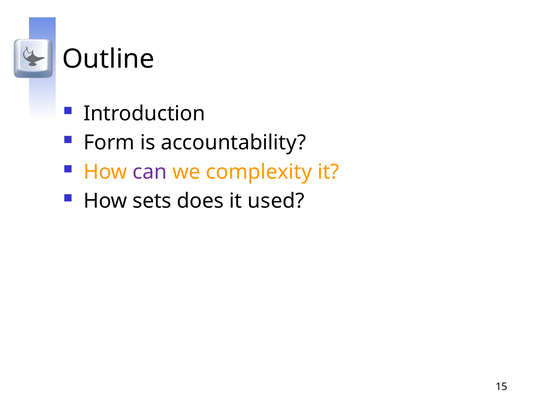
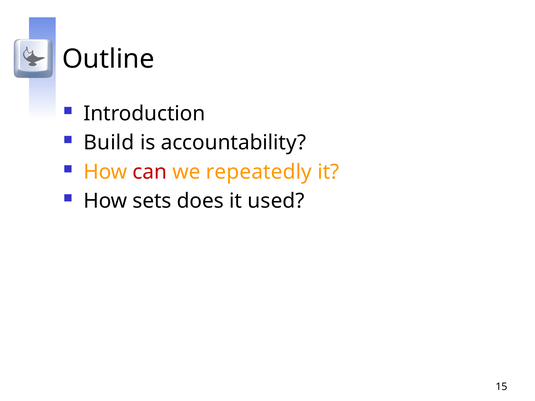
Form: Form -> Build (109, 143)
can colour: purple -> red (150, 172)
complexity: complexity -> repeatedly (259, 172)
